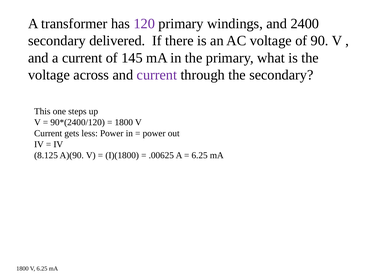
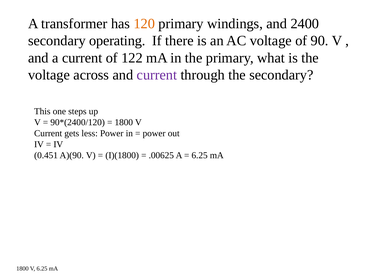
120 colour: purple -> orange (144, 24)
delivered: delivered -> operating (117, 41)
145: 145 -> 122 (132, 58)
8.125: 8.125 -> 0.451 (46, 155)
